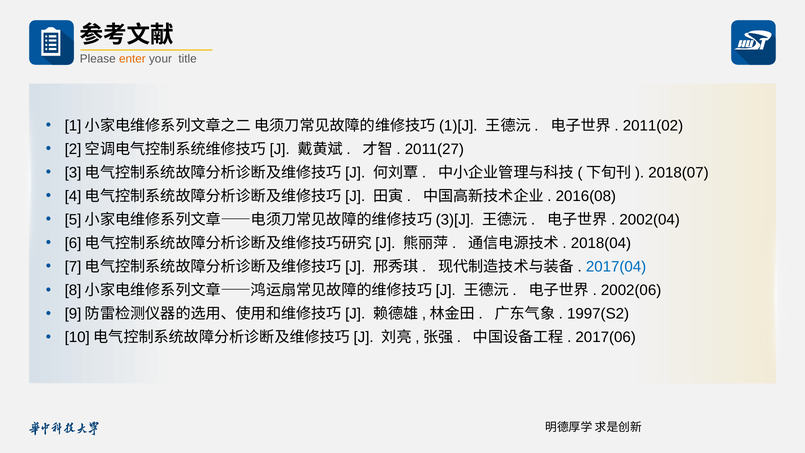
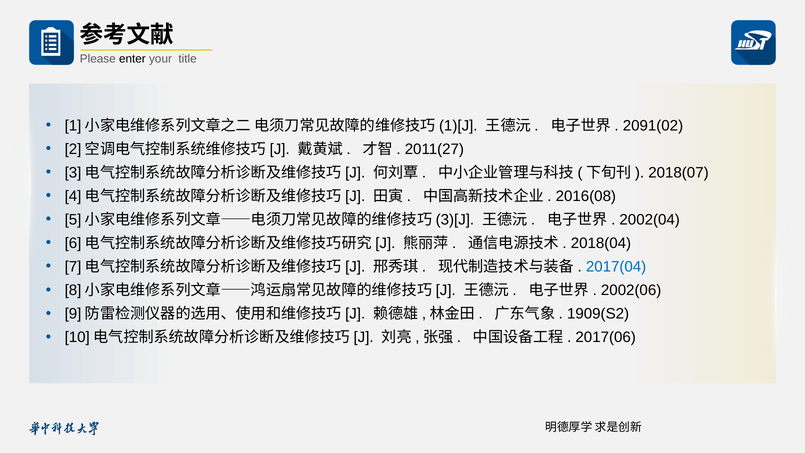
enter colour: orange -> black (132, 59)
2011(02: 2011(02 -> 2091(02 (653, 126)
1997(S2: 1997(S2 -> 1909(S2 (598, 314)
